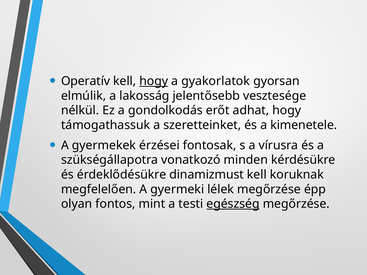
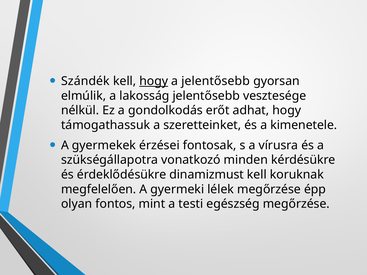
Operatív: Operatív -> Szándék (85, 81)
a gyakorlatok: gyakorlatok -> jelentősebb (216, 81)
egészség underline: present -> none (233, 204)
